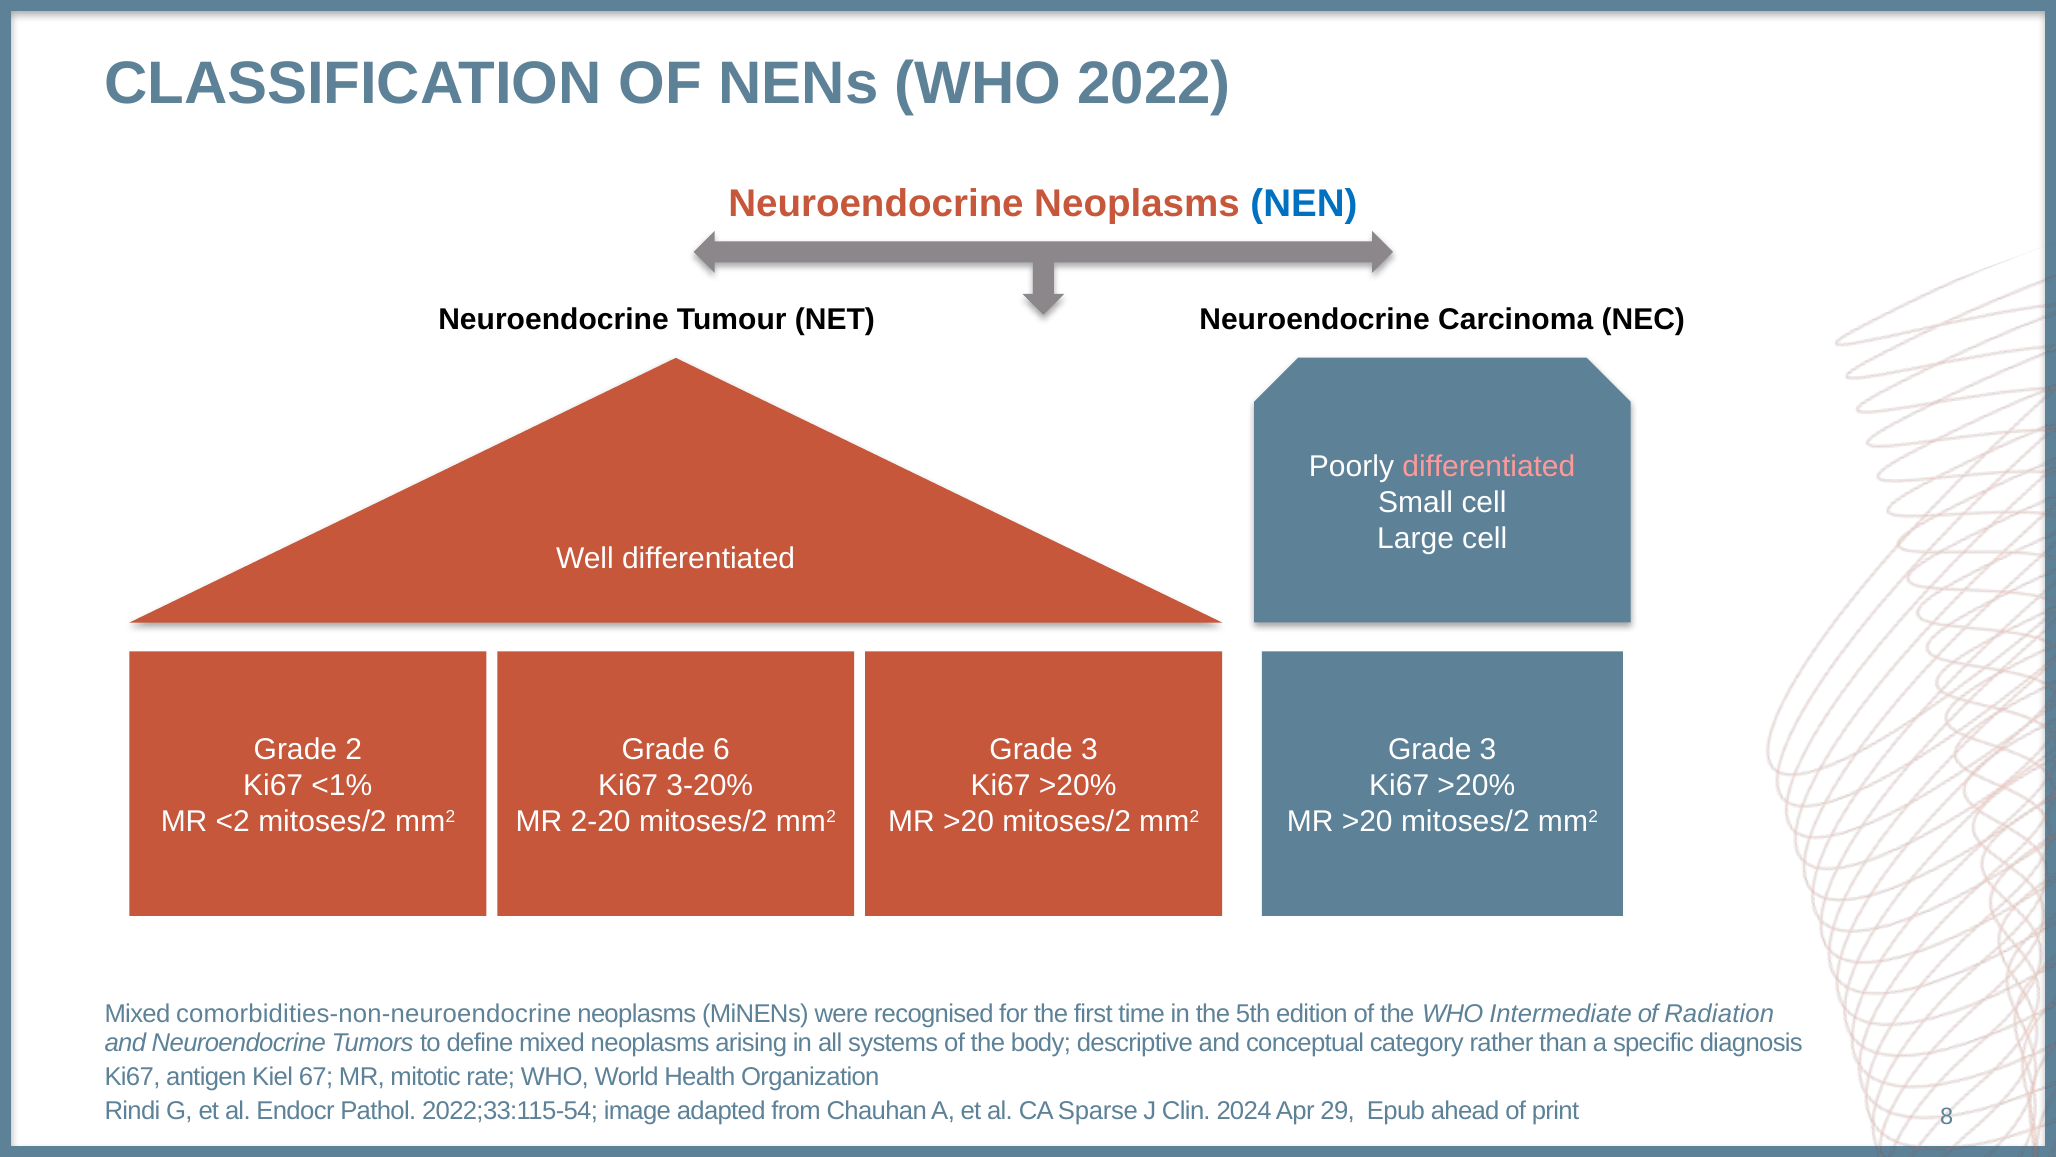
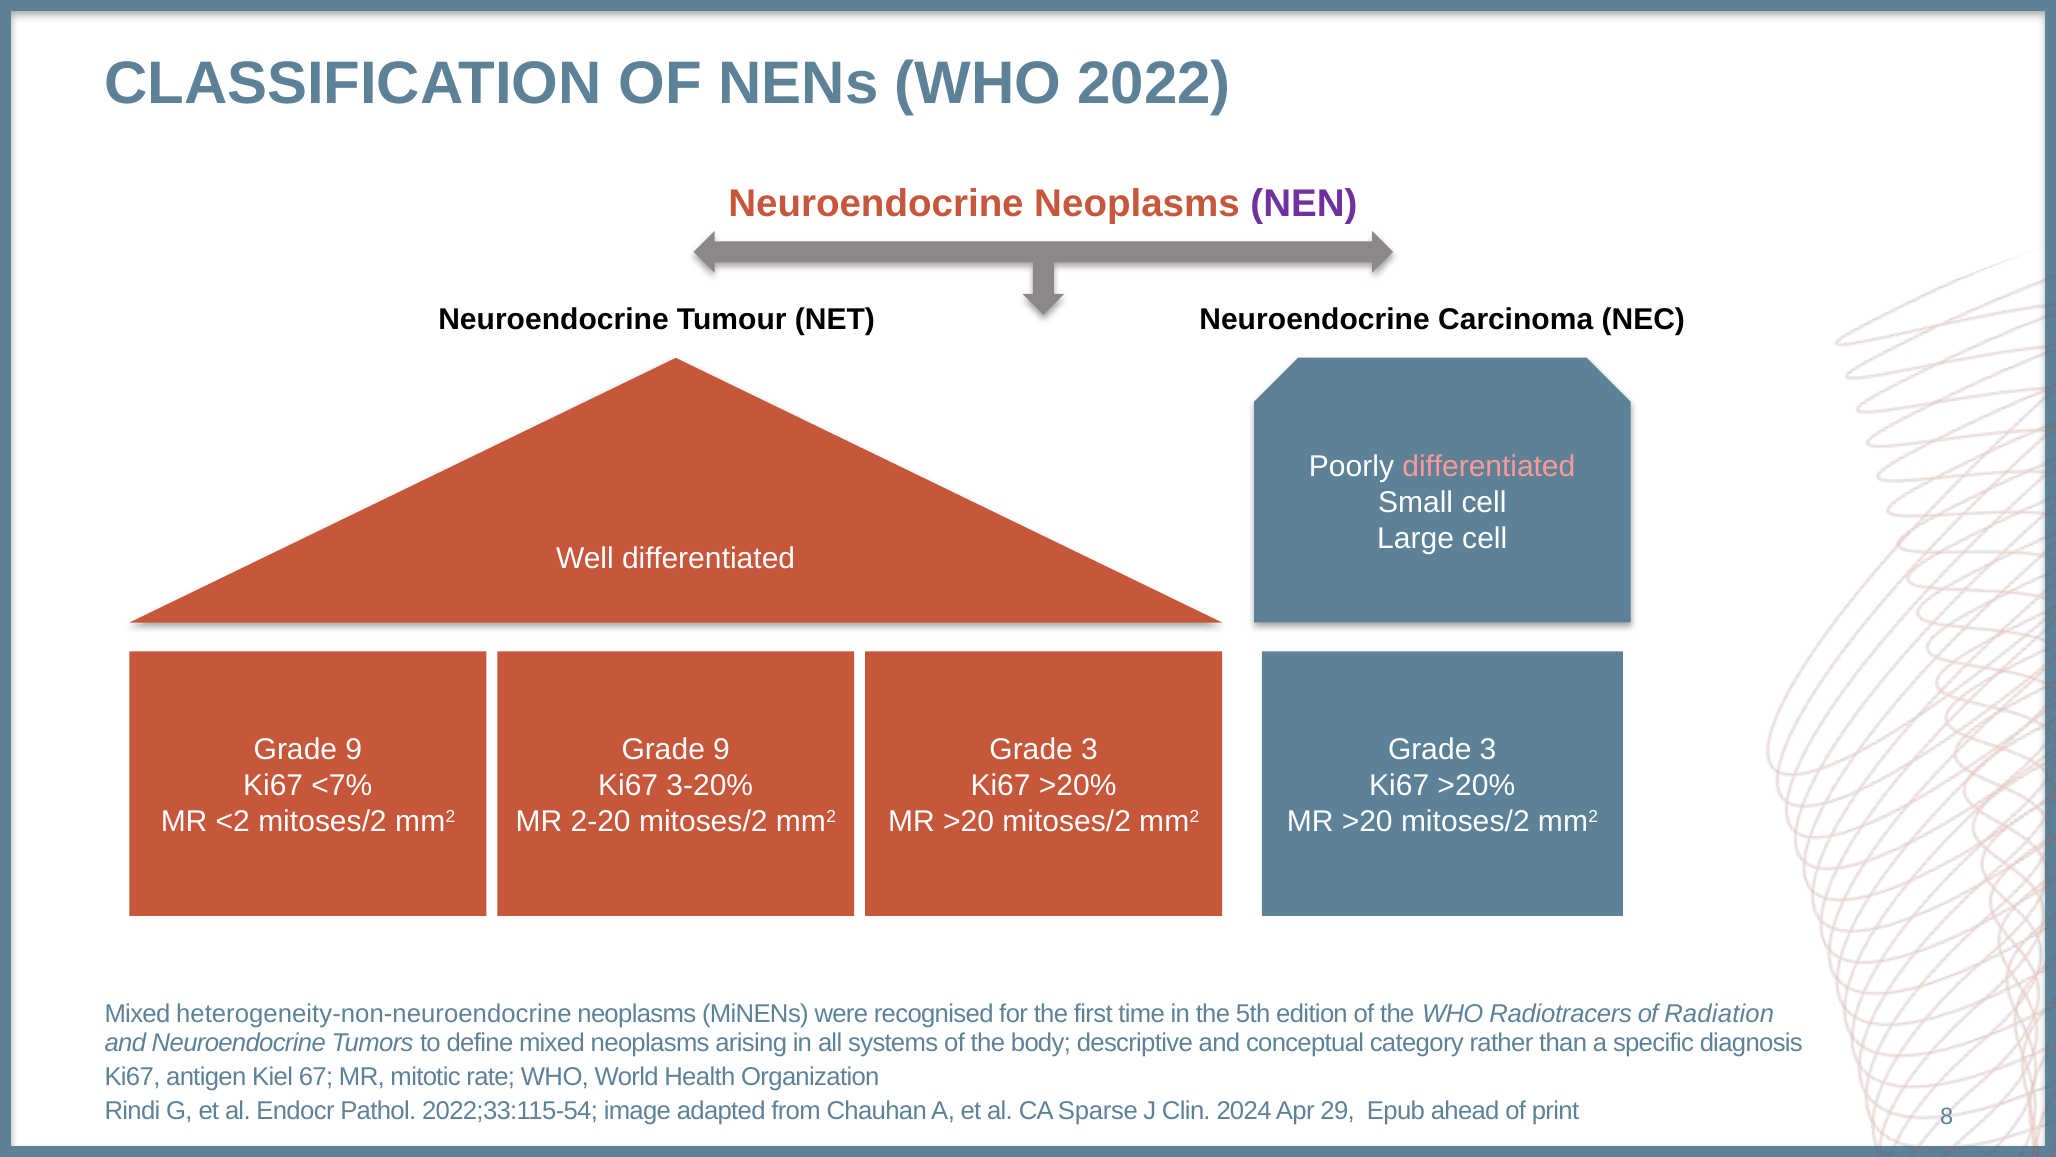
NEN colour: blue -> purple (1304, 203)
2: 2 -> 9 (354, 749)
6: 6 -> 9 (722, 749)
<1%: <1% -> <7% (342, 785)
comorbidities-non-neuroendocrine: comorbidities-non-neuroendocrine -> heterogeneity-non-neuroendocrine (374, 1014)
Intermediate: Intermediate -> Radiotracers (1561, 1014)
